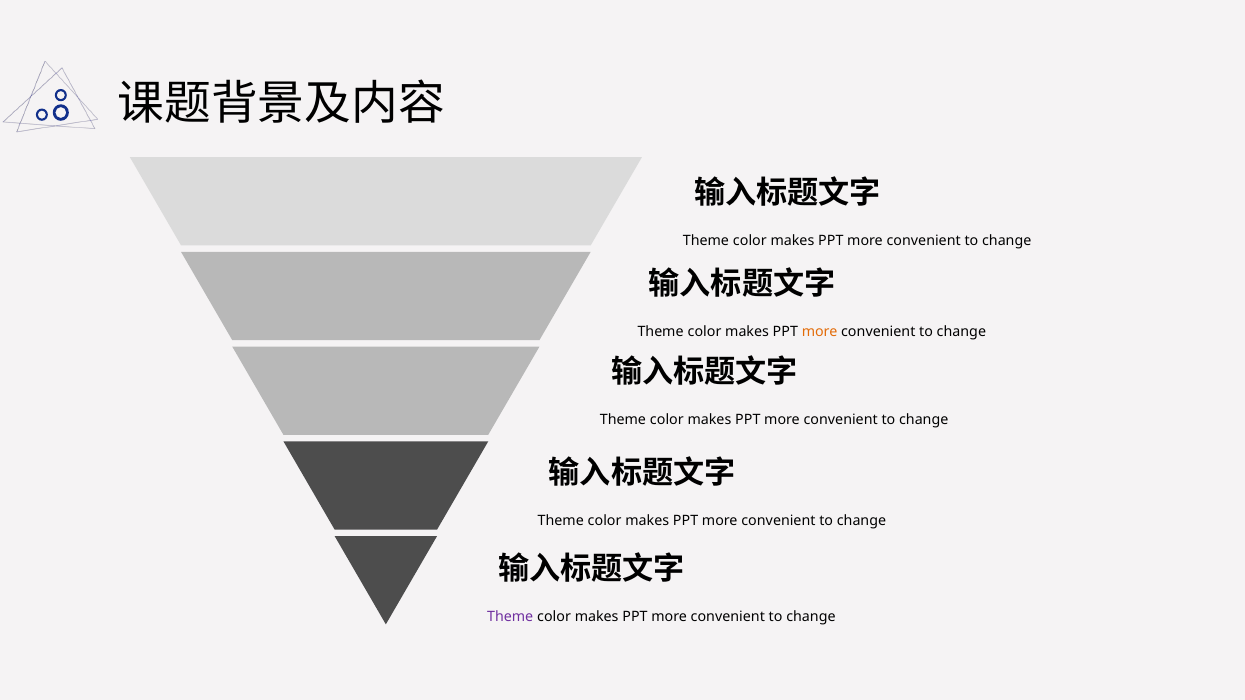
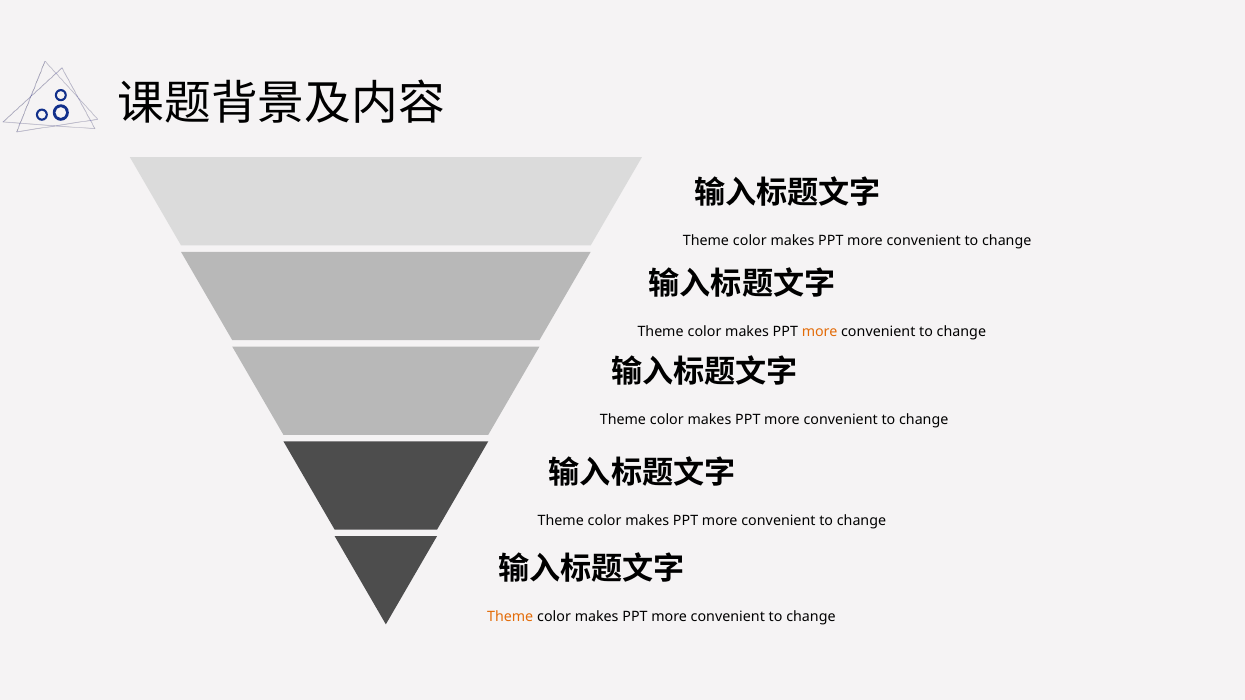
Theme colour: purple -> orange (510, 617)
